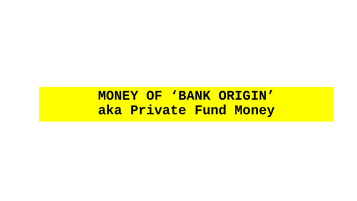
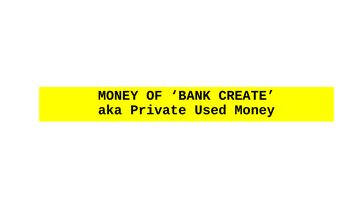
ORIGIN: ORIGIN -> CREATE (247, 95)
Fund: Fund -> Used (211, 110)
